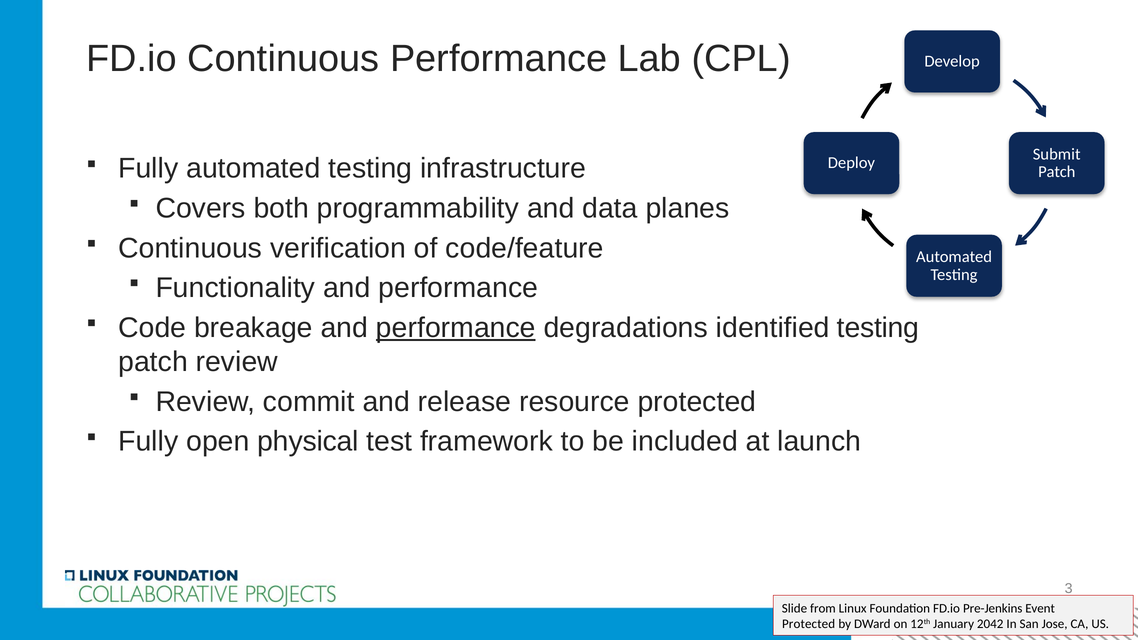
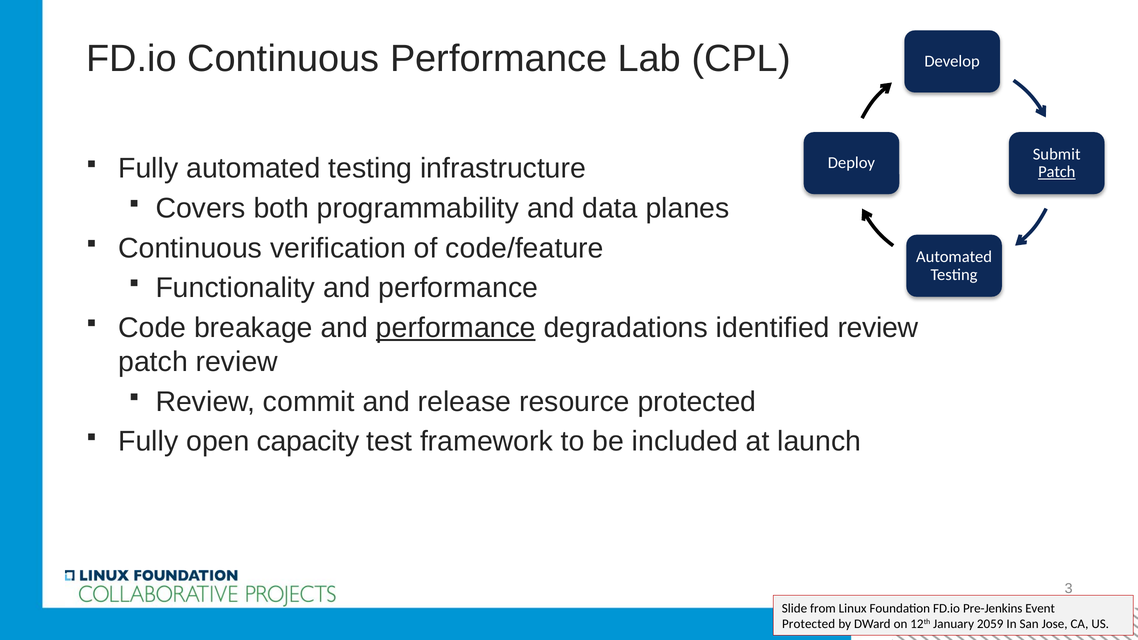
Patch underline: none -> present (1057, 172)
identified testing: testing -> review (878, 328)
physical: physical -> capacity (308, 442)
2042: 2042 -> 2059 (990, 624)
